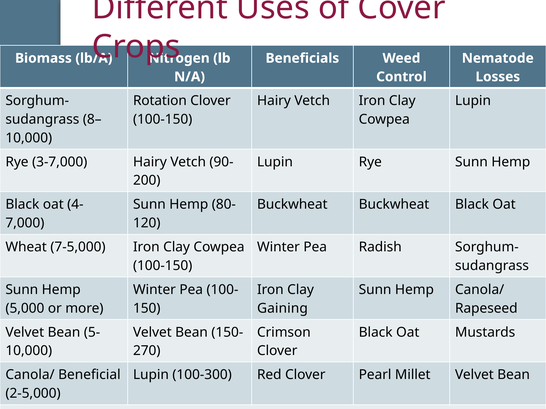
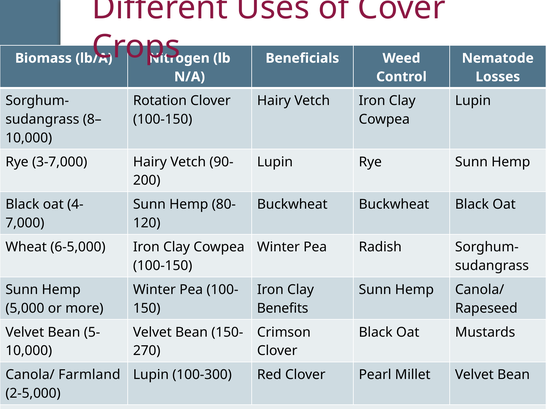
7-5,000: 7-5,000 -> 6-5,000 (78, 247)
Gaining: Gaining -> Benefits (283, 309)
Beneficial: Beneficial -> Farmland (89, 375)
